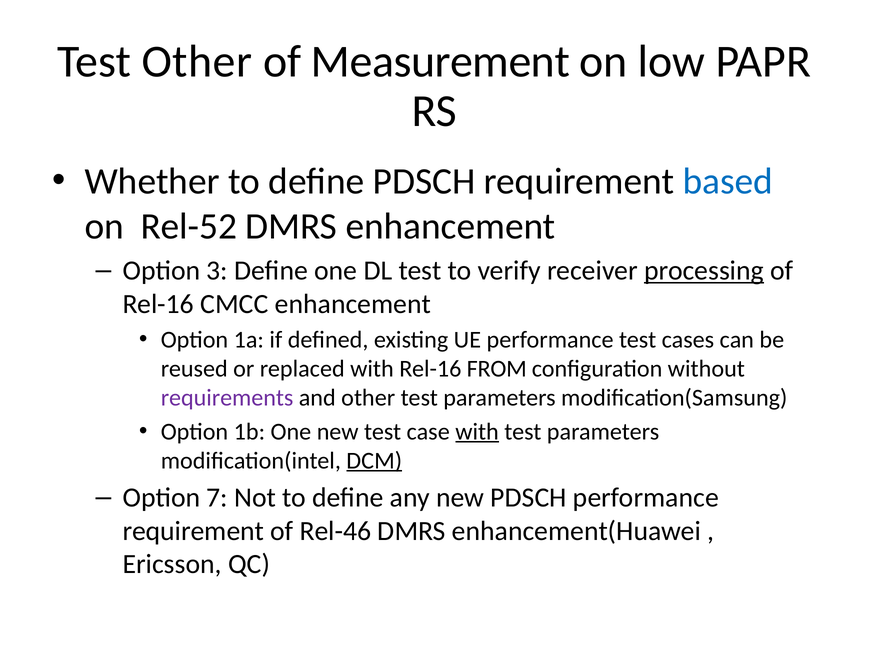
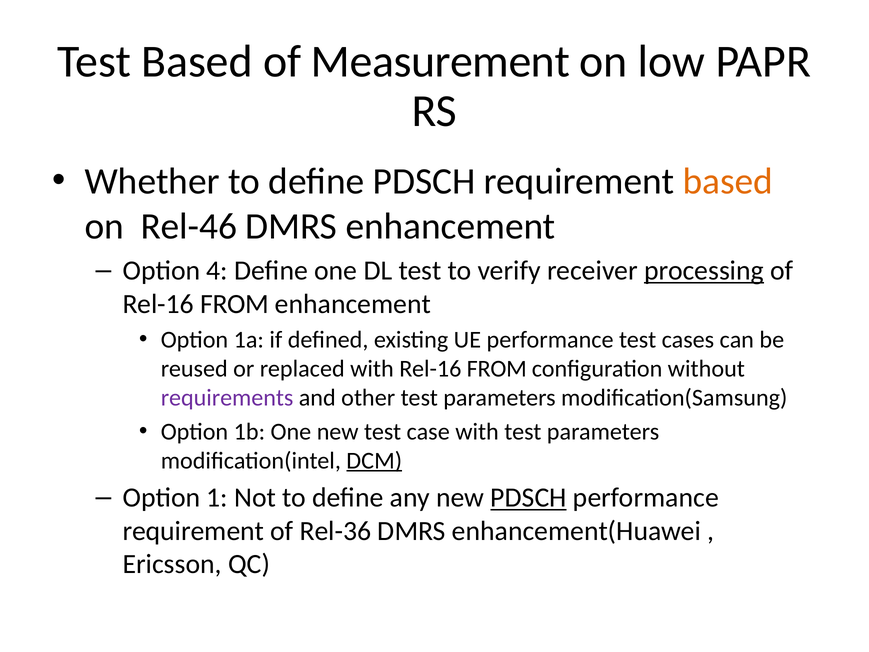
Test Other: Other -> Based (197, 62)
based colour: blue -> orange (728, 181)
Rel-52: Rel-52 -> Rel-46 (189, 226)
3: 3 -> 4 (217, 271)
CMCC: CMCC -> FROM (235, 304)
with underline: present -> none (477, 431)
7: 7 -> 1 (217, 498)
PDSCH underline: none -> present (529, 498)
Rel-46: Rel-46 -> Rel-36 (335, 531)
